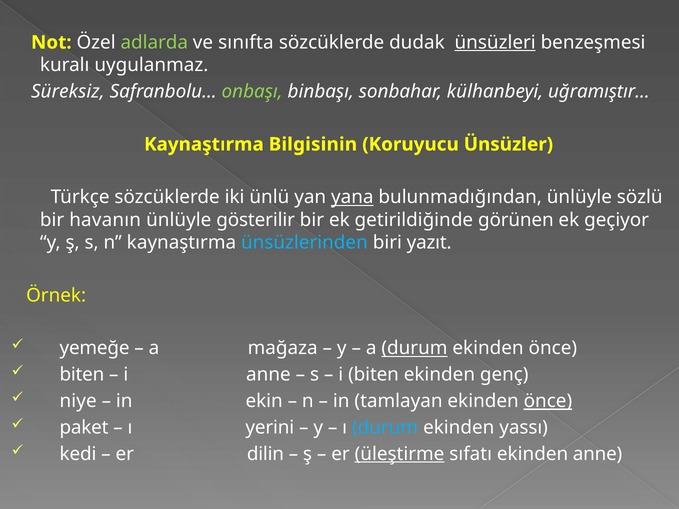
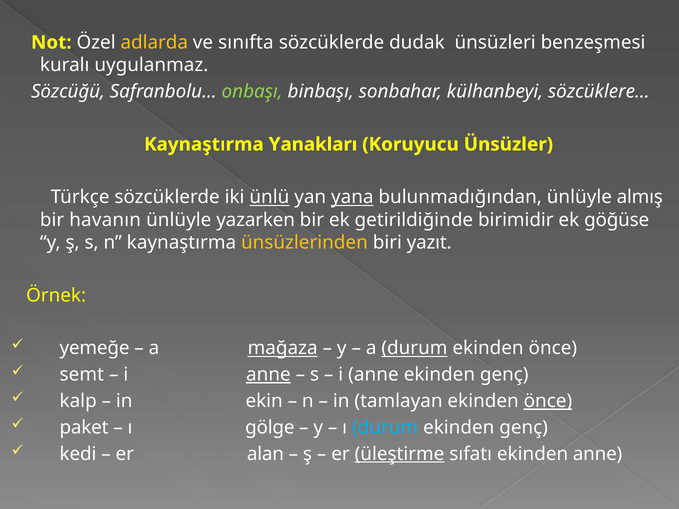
adlarda colour: light green -> yellow (154, 42)
ünsüzleri underline: present -> none (495, 42)
Süreksiz: Süreksiz -> Sözcüğü (68, 92)
uğramıştır…: uğramıştır… -> sözcüklere… (599, 92)
Bilgisinin: Bilgisinin -> Yanakları (313, 144)
ünlü underline: none -> present (269, 197)
sözlü: sözlü -> almış (640, 197)
gösterilir: gösterilir -> yazarken (256, 220)
görünen: görünen -> birimidir (516, 220)
geçiyor: geçiyor -> göğüse (617, 220)
ünsüzlerinden colour: light blue -> yellow (304, 243)
mağaza underline: none -> present (283, 348)
biten: biten -> semt (82, 375)
anne underline: none -> present (268, 375)
biten: biten -> anne (373, 375)
niye: niye -> kalp (78, 401)
yerini: yerini -> gölge (270, 428)
yassı: yassı -> genç (524, 428)
dilin: dilin -> alan (265, 454)
